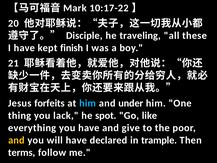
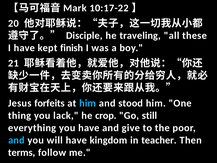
under: under -> stood (131, 103)
spot: spot -> crop (106, 115)
like: like -> still (150, 115)
and colour: yellow -> light blue (16, 140)
declared: declared -> kingdom (109, 140)
trample: trample -> teacher (159, 140)
